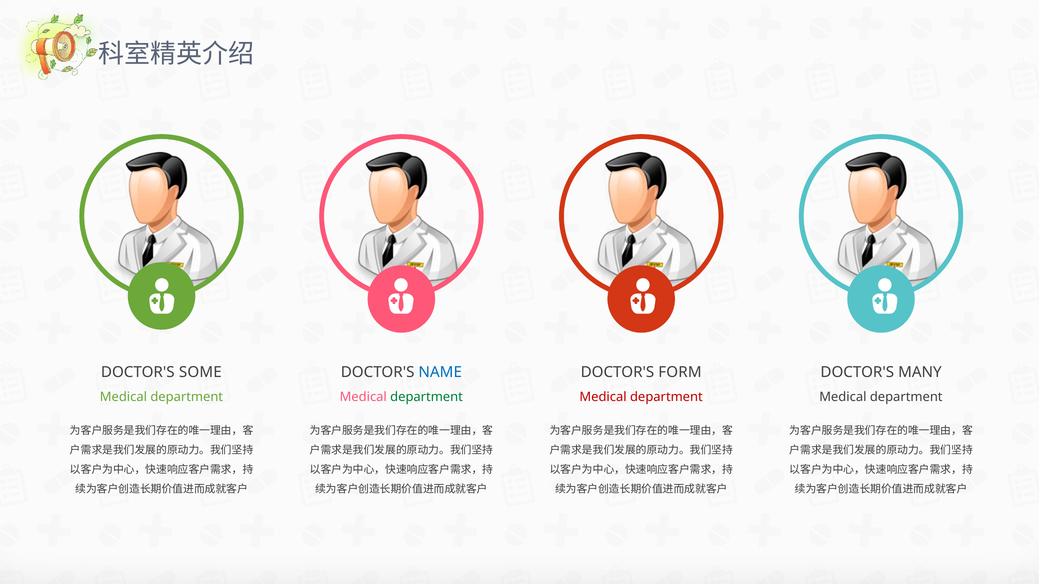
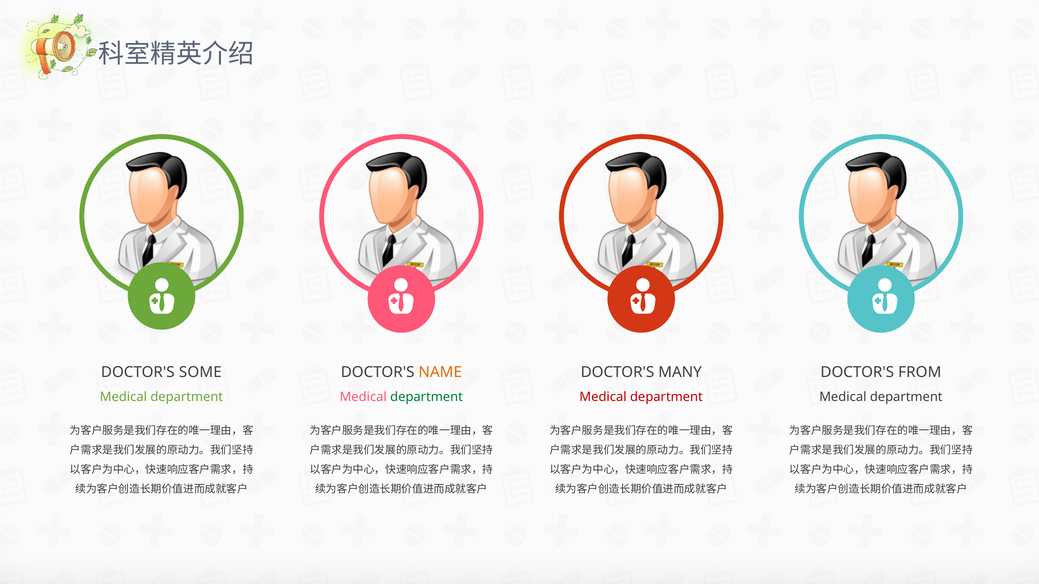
NAME colour: blue -> orange (440, 373)
FORM: FORM -> MANY (680, 373)
MANY: MANY -> FROM (920, 373)
